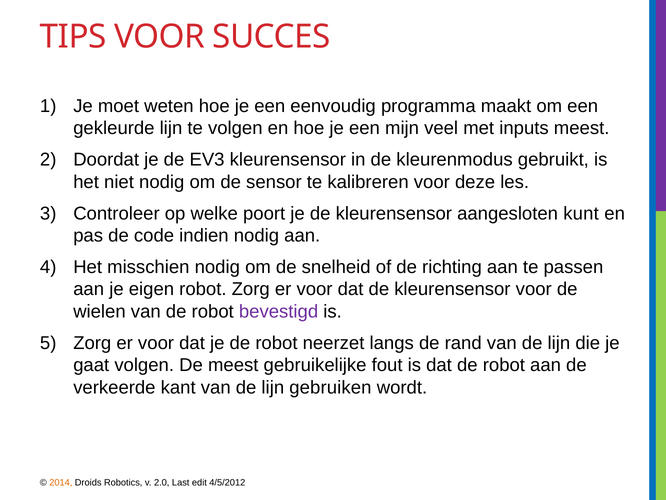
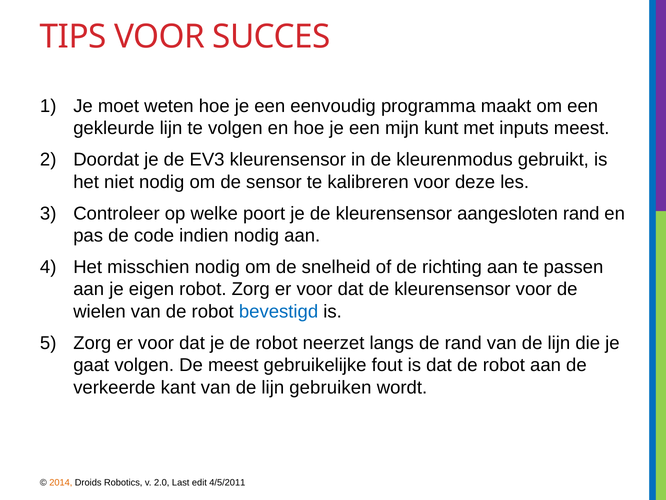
veel: veel -> kunt (441, 128)
aangesloten kunt: kunt -> rand (581, 213)
bevestigd colour: purple -> blue (279, 311)
4/5/2012: 4/5/2012 -> 4/5/2011 (227, 482)
